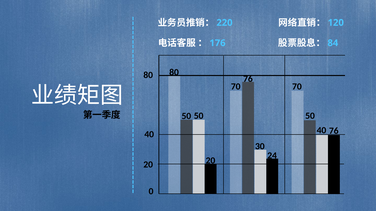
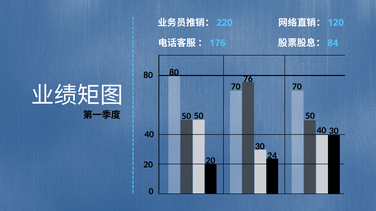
40 76: 76 -> 30 (334, 131)
